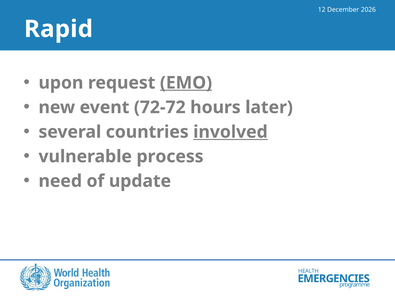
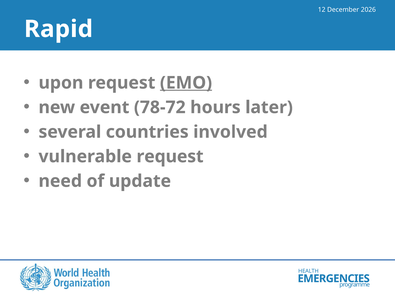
72-72: 72-72 -> 78-72 (160, 107)
involved underline: present -> none (230, 132)
vulnerable process: process -> request (170, 157)
